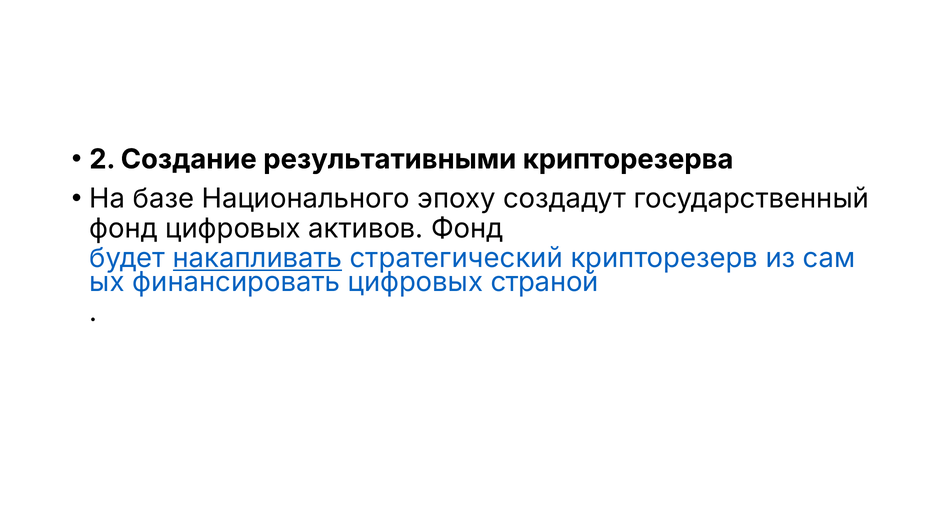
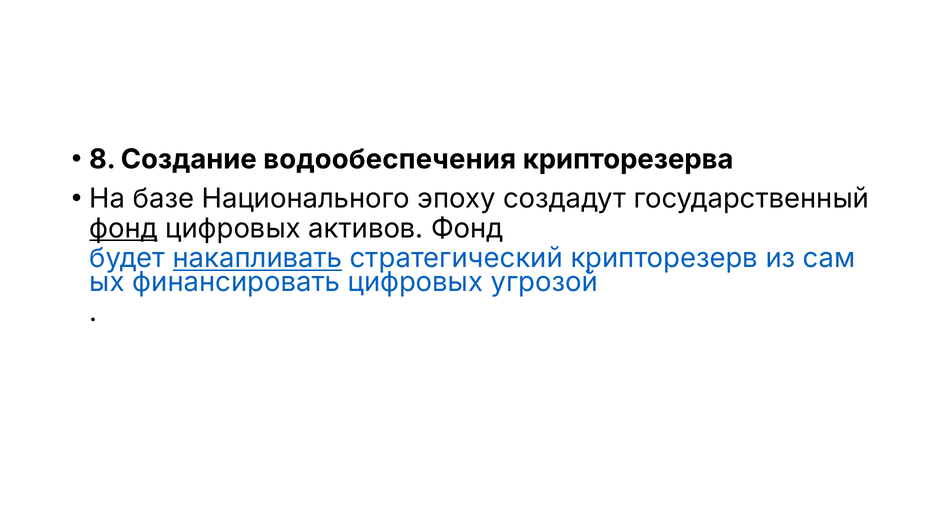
2: 2 -> 8 (102, 159)
результативными: результативными -> водообеспечения (390, 159)
фонд underline: none -> present (124, 228)
страной: страной -> угрозой (544, 282)
